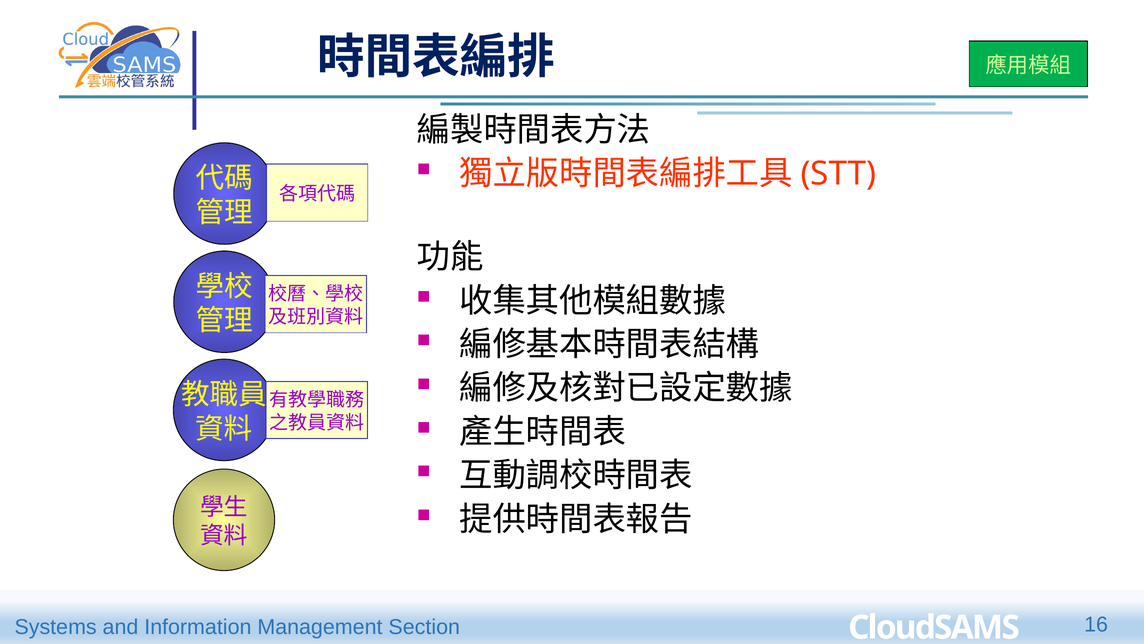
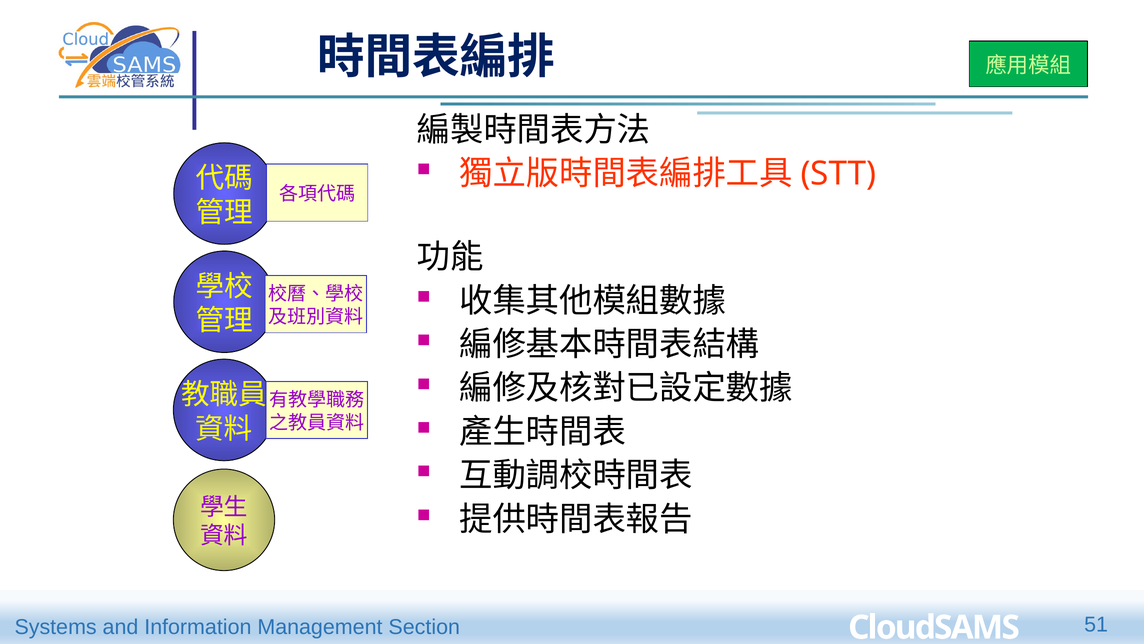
16: 16 -> 51 (1096, 624)
